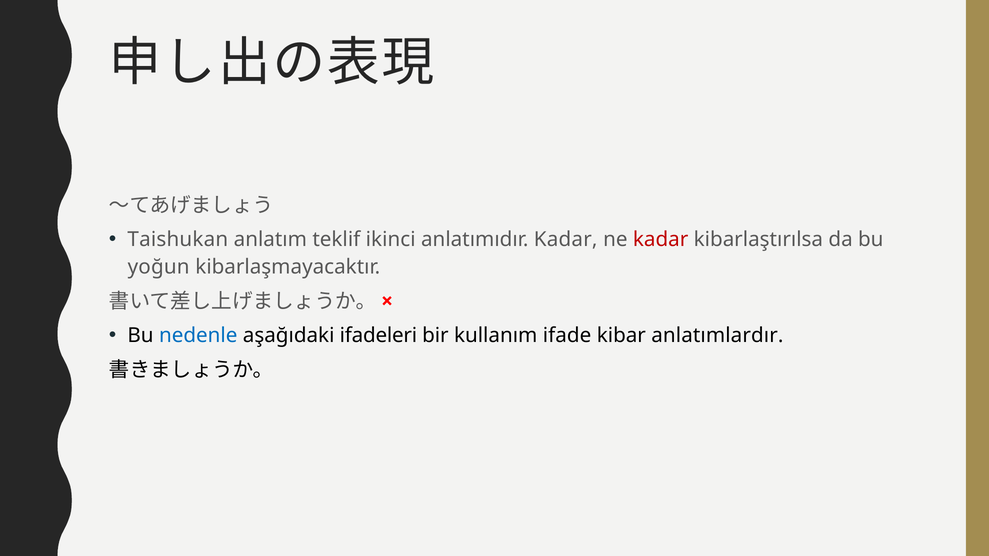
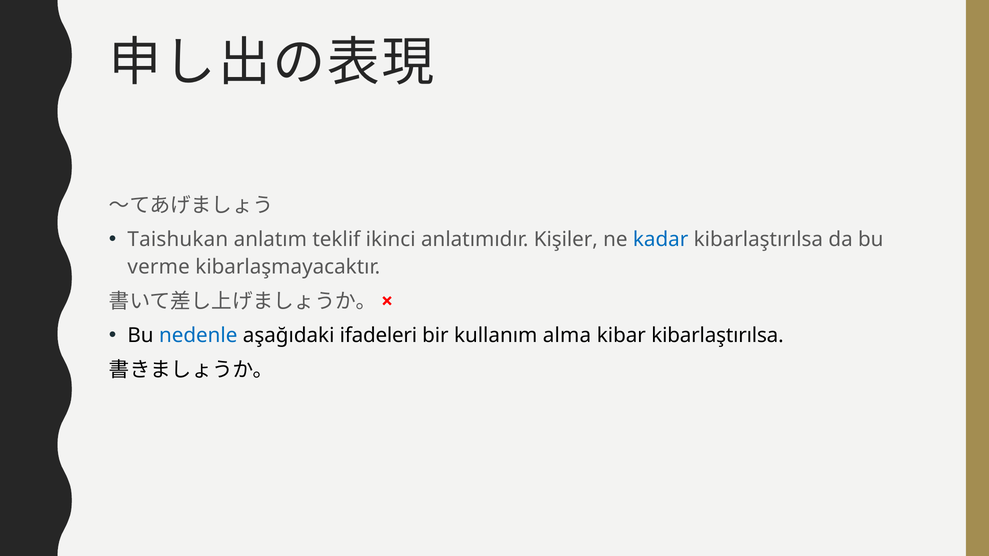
anlatımıdır Kadar: Kadar -> Kişiler (566, 240)
kadar colour: red -> blue (661, 240)
yoğun: yoğun -> verme (159, 267)
ifade: ifade -> alma (567, 336)
kibar anlatımlardır: anlatımlardır -> kibarlaştırılsa (717, 336)
